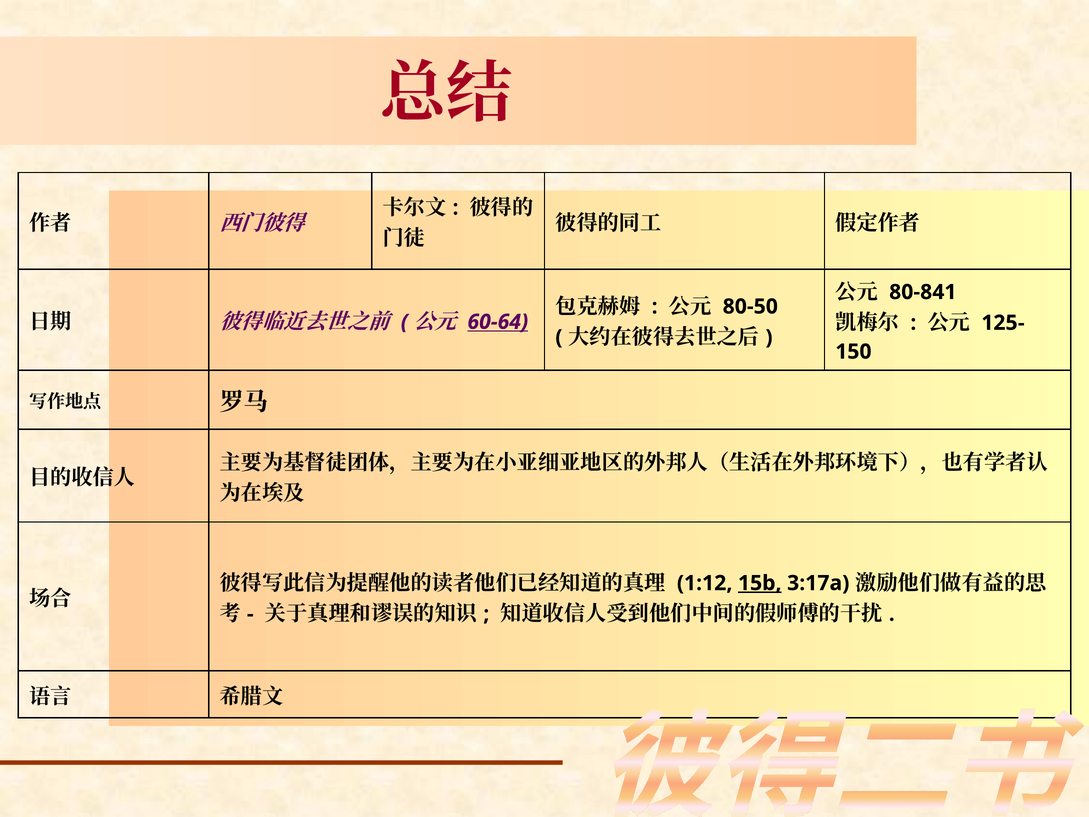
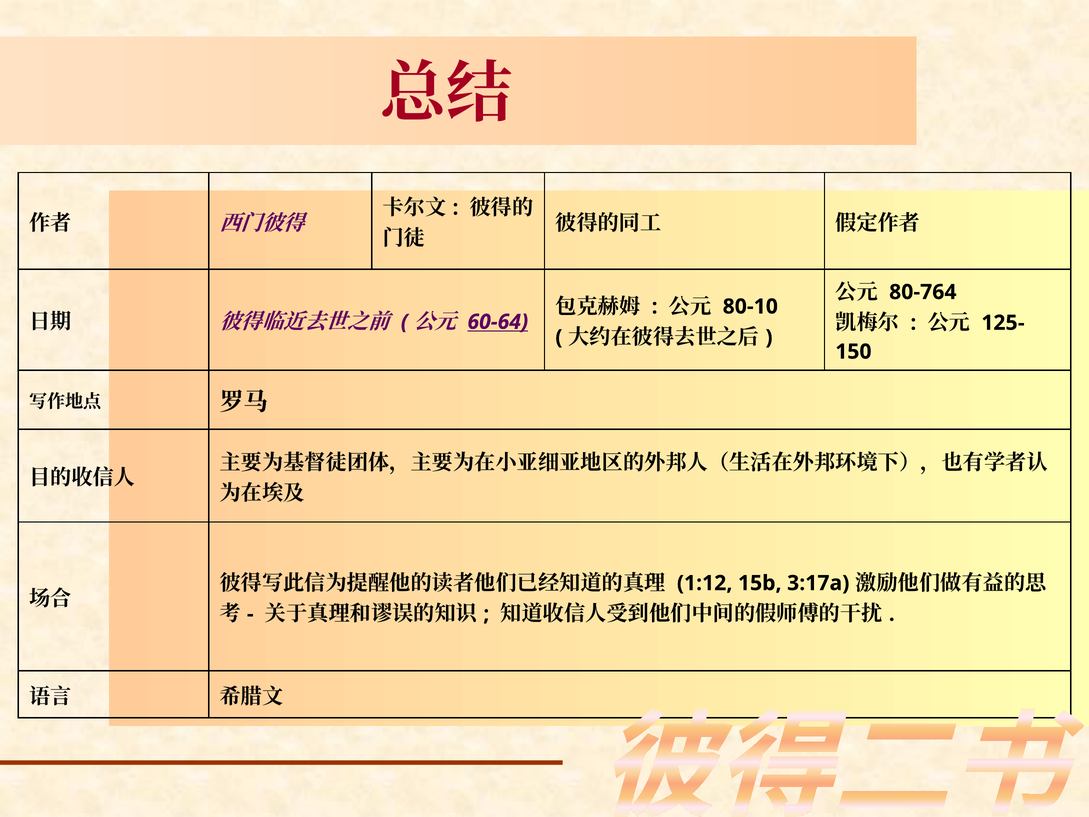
80-841: 80-841 -> 80-764 (923, 292)
80-50: 80-50 -> 80-10 (750, 306)
15b underline: present -> none (760, 583)
